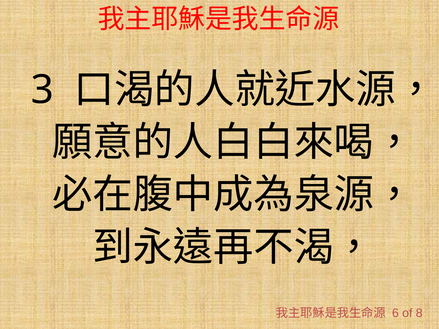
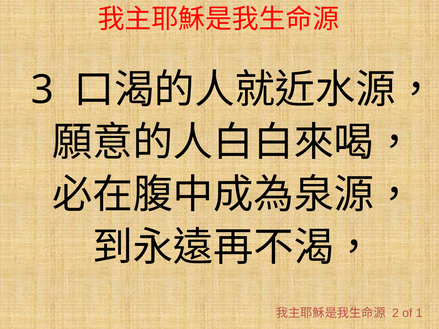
6: 6 -> 2 (395, 313)
8: 8 -> 1 (419, 313)
